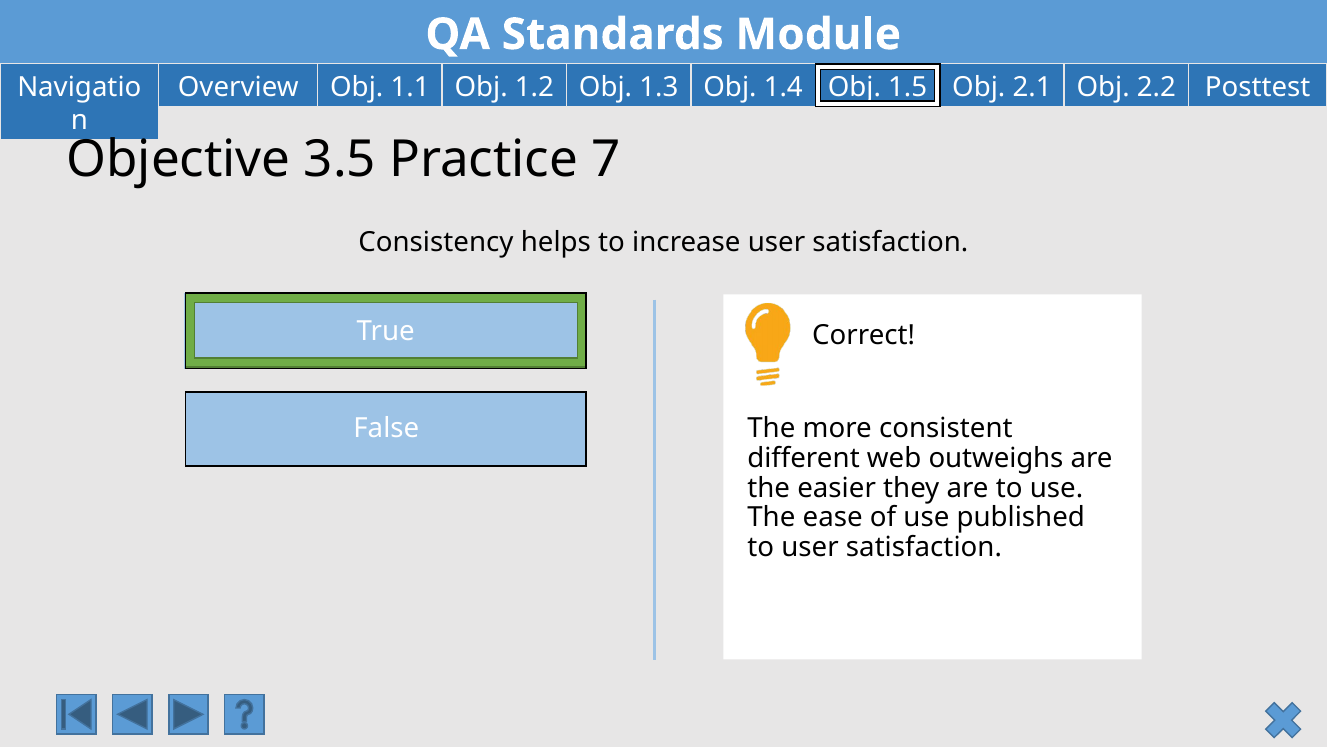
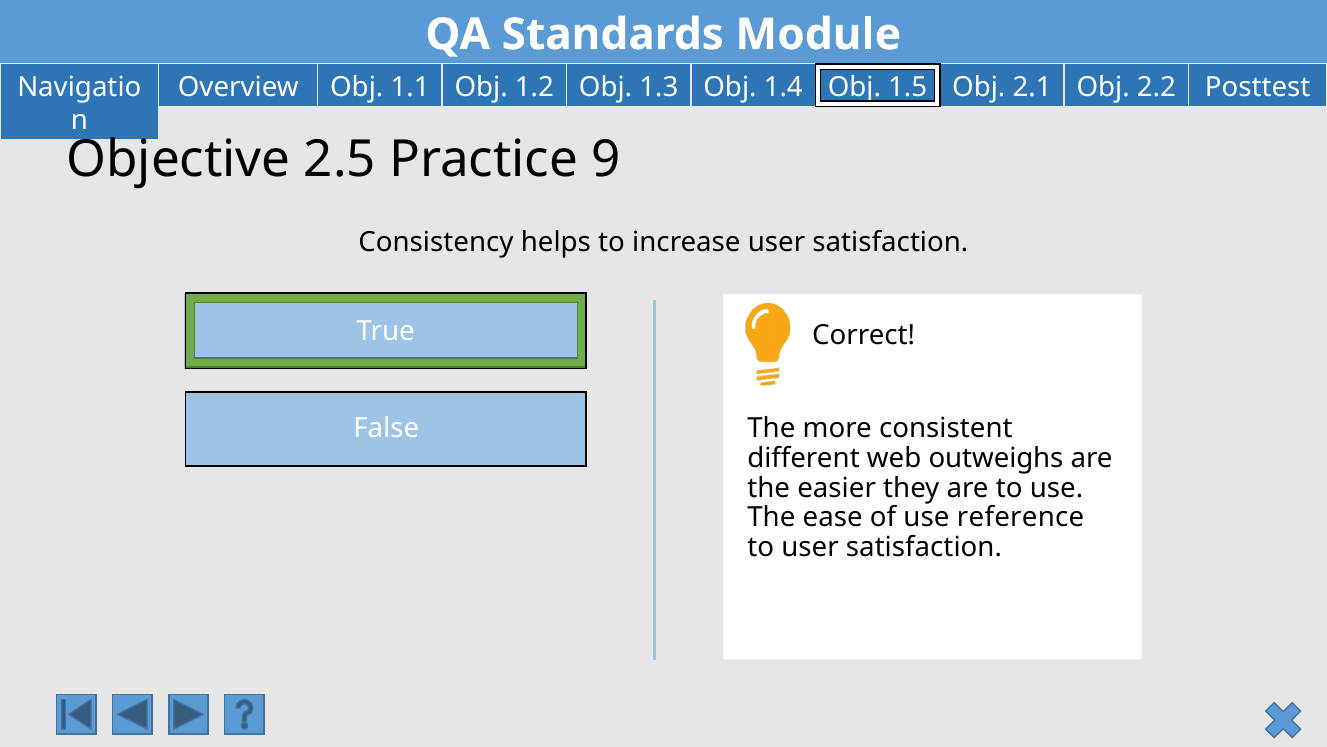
3.5: 3.5 -> 2.5 (340, 160)
7: 7 -> 9 (606, 160)
published: published -> reference (1021, 517)
